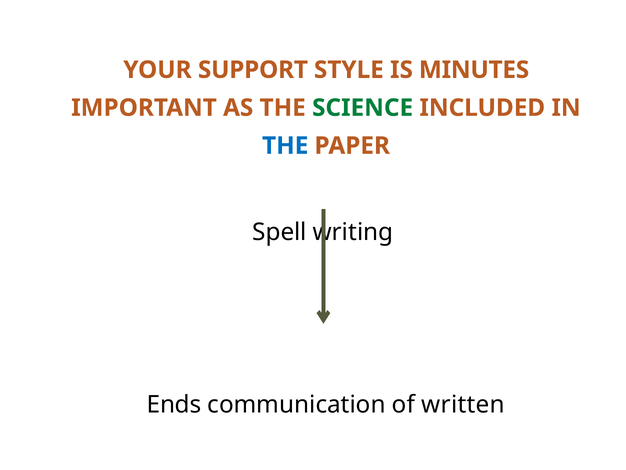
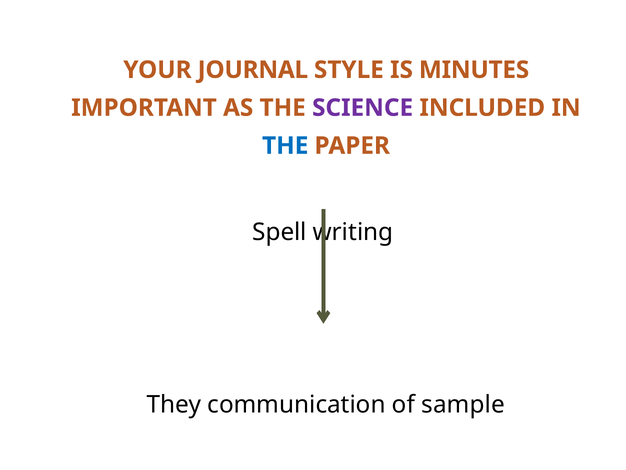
SUPPORT: SUPPORT -> JOURNAL (253, 70)
SCIENCE colour: green -> purple (363, 108)
Ends: Ends -> They (174, 404)
written: written -> sample (463, 404)
